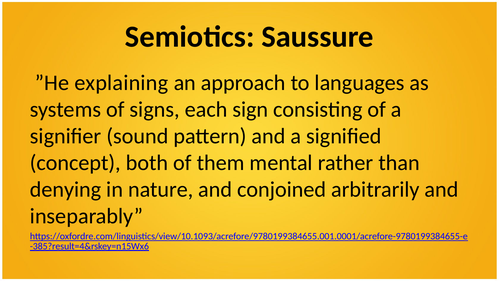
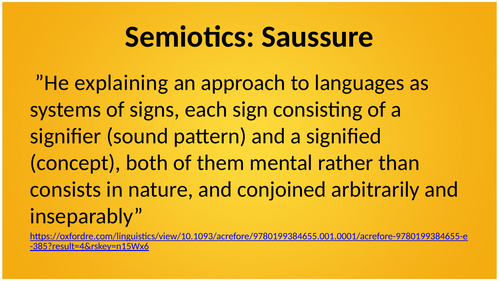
denying: denying -> consists (66, 189)
